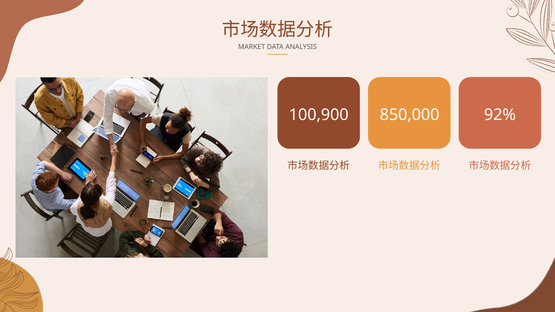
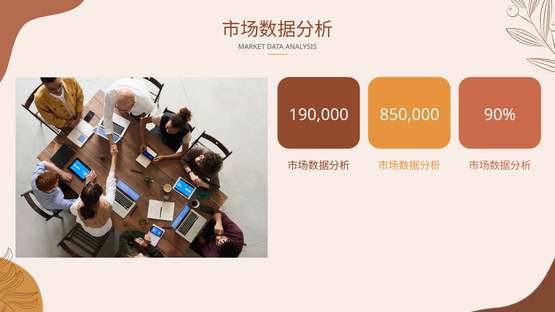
100,900: 100,900 -> 190,000 (319, 115)
92%: 92% -> 90% (500, 115)
